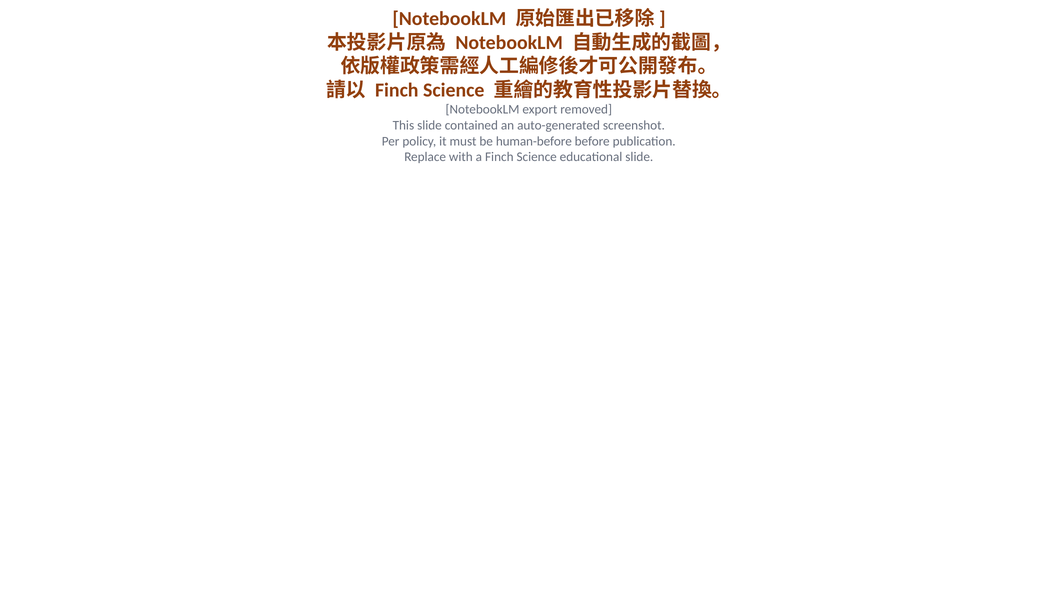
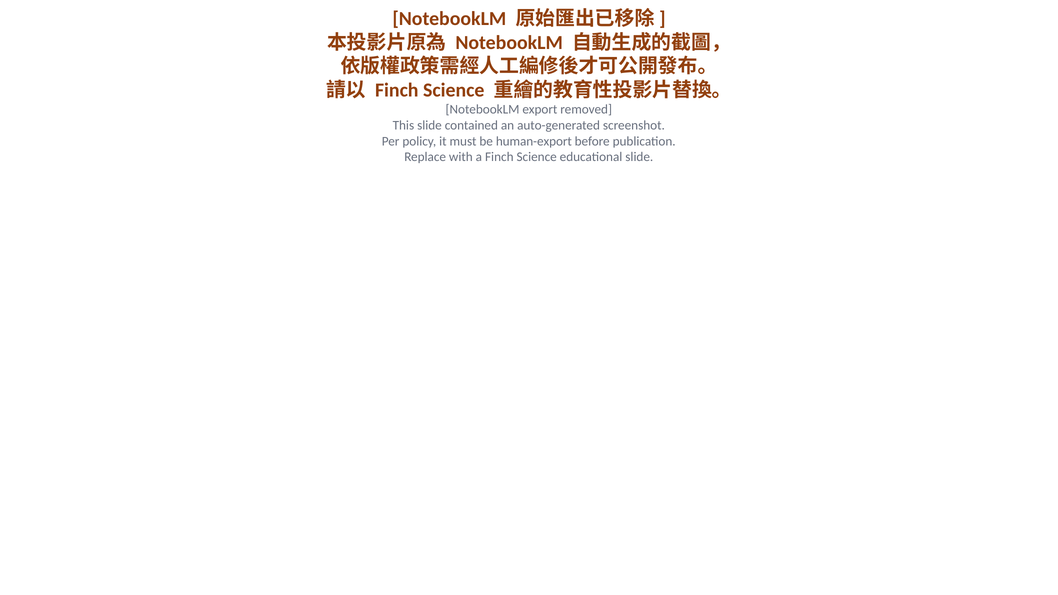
human-before: human-before -> human-export (534, 141)
